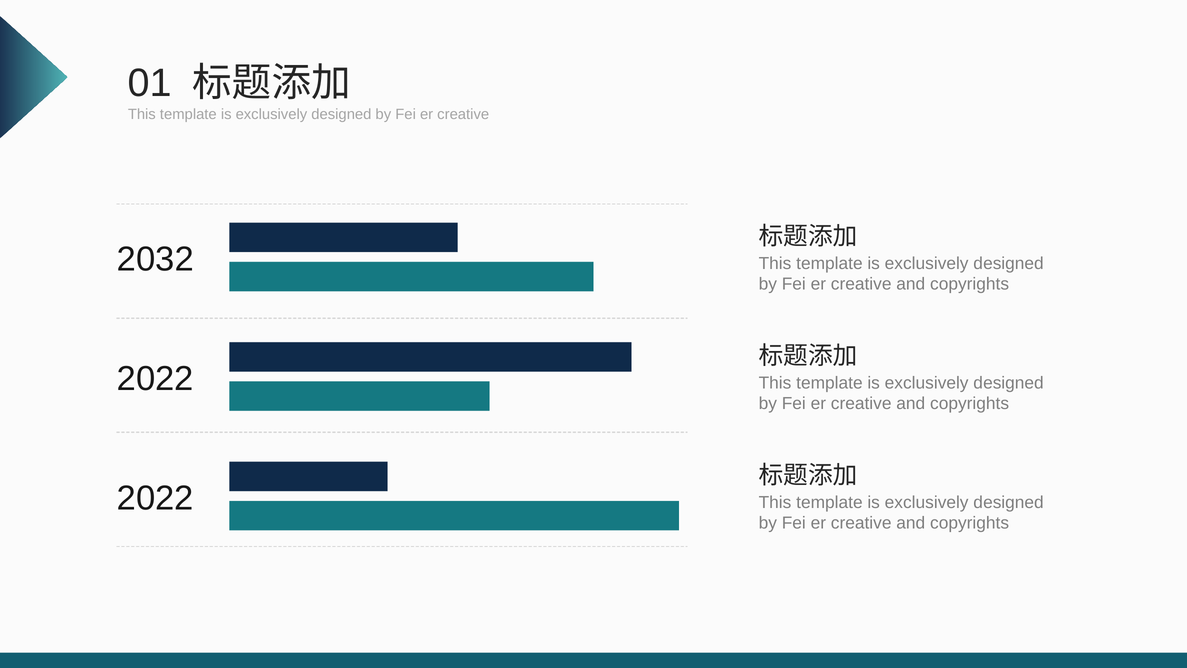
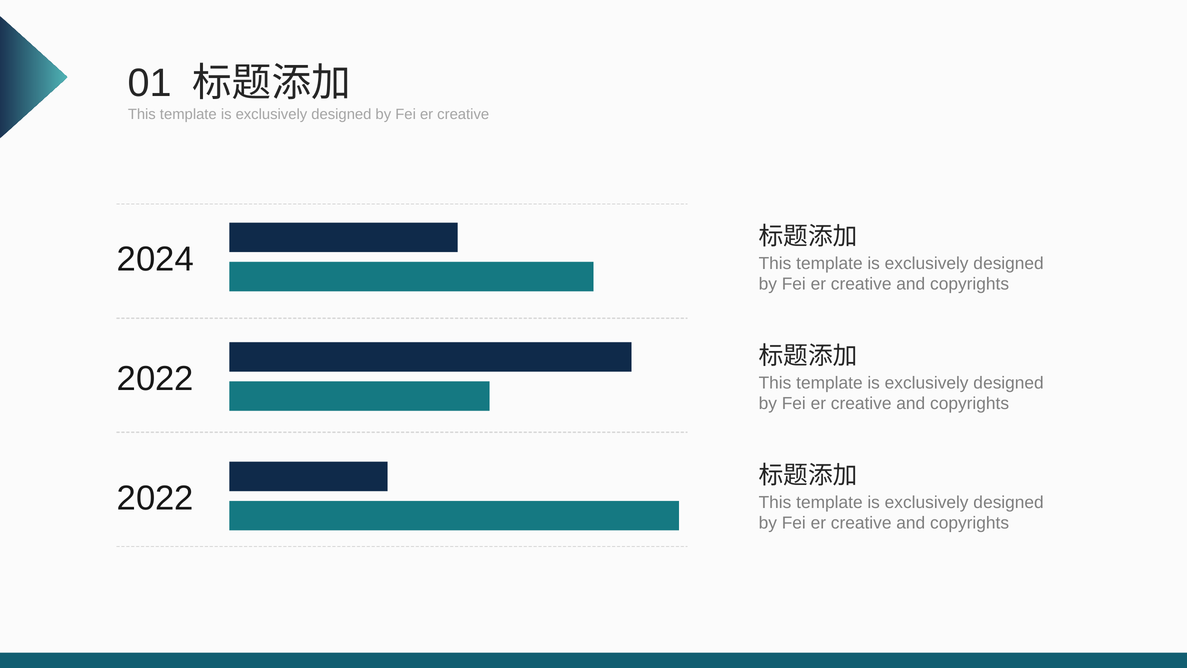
2032: 2032 -> 2024 (155, 259)
